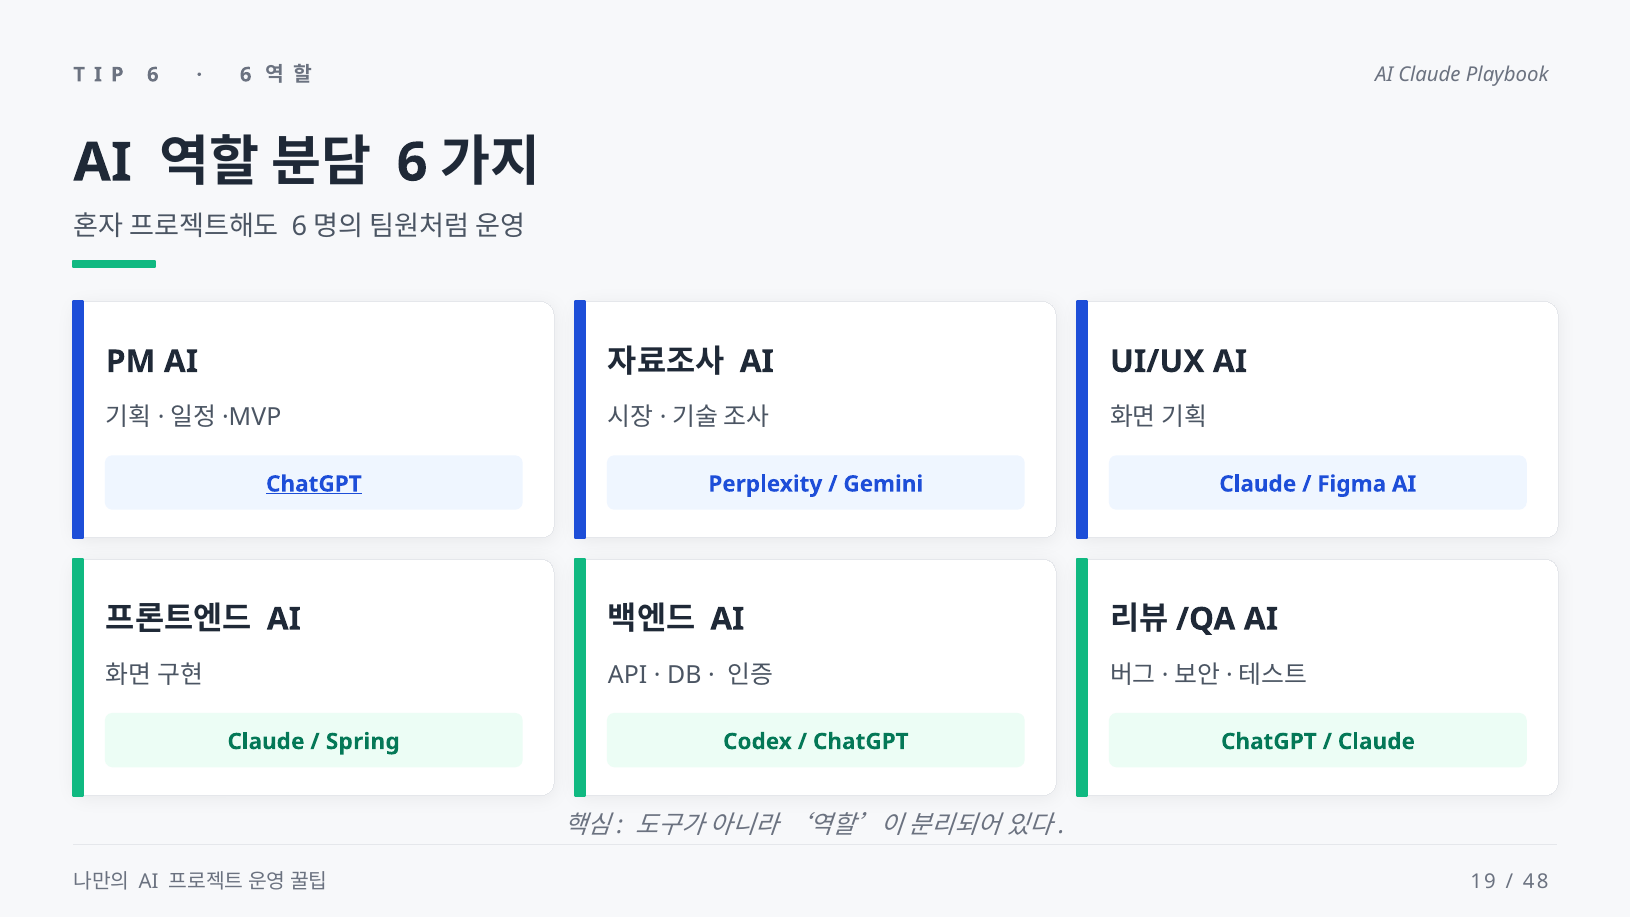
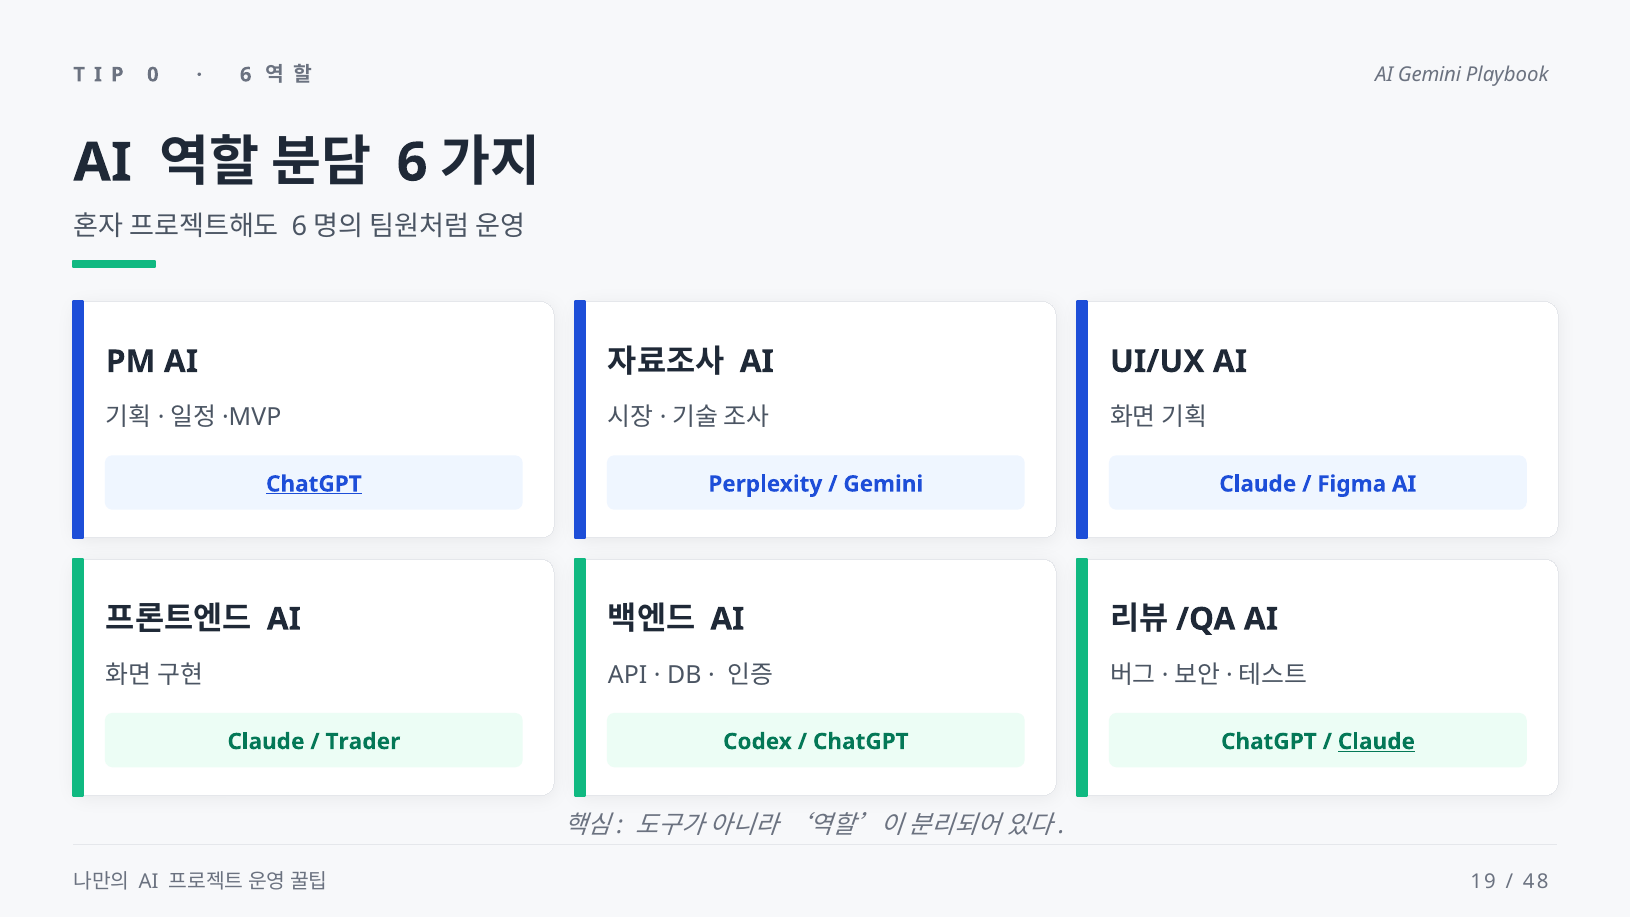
6: 6 -> 0 (153, 75)
AI Claude: Claude -> Gemini (1430, 75)
Spring: Spring -> Trader (363, 742)
Claude underline: none -> present (1376, 742)
